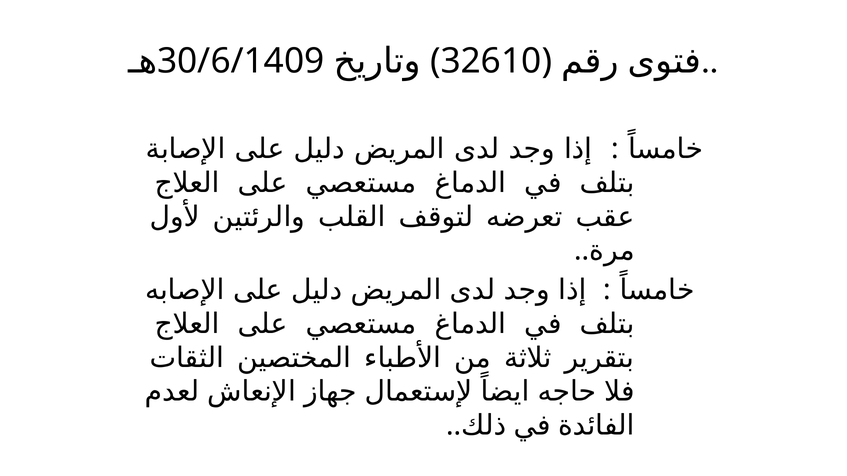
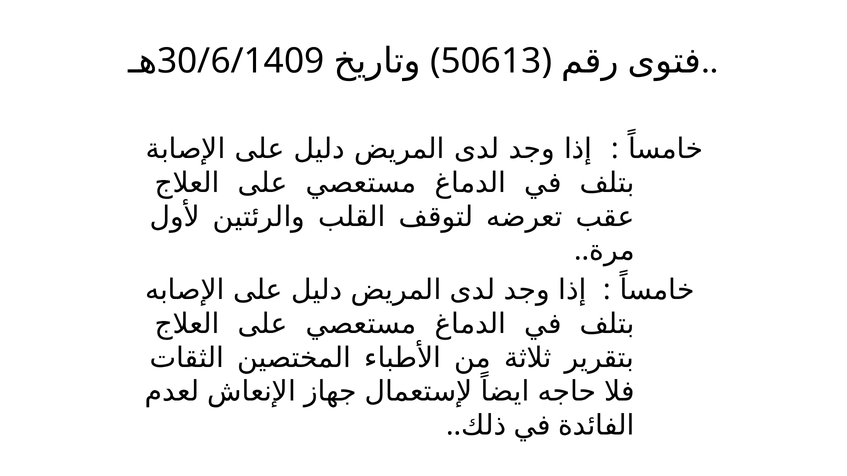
32610: 32610 -> 50613 (491, 61)
